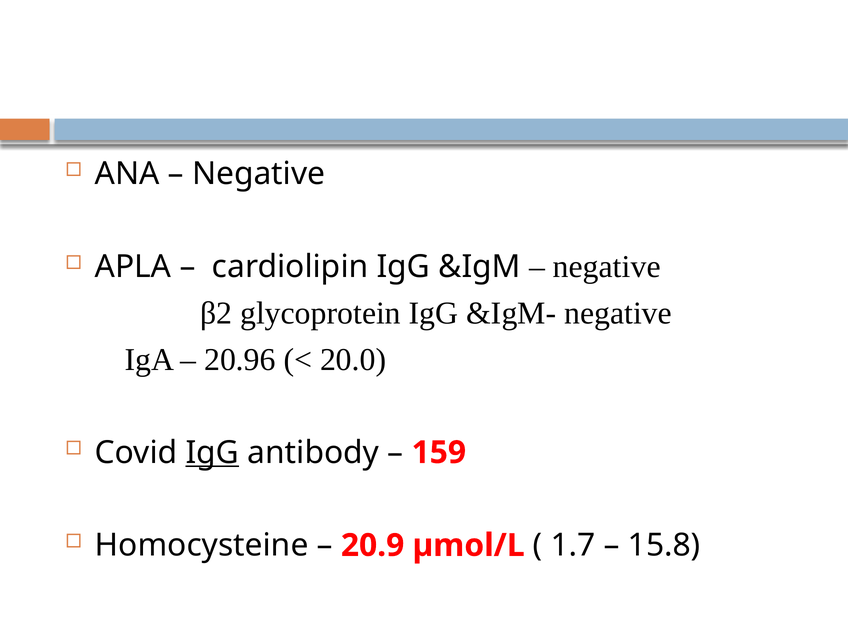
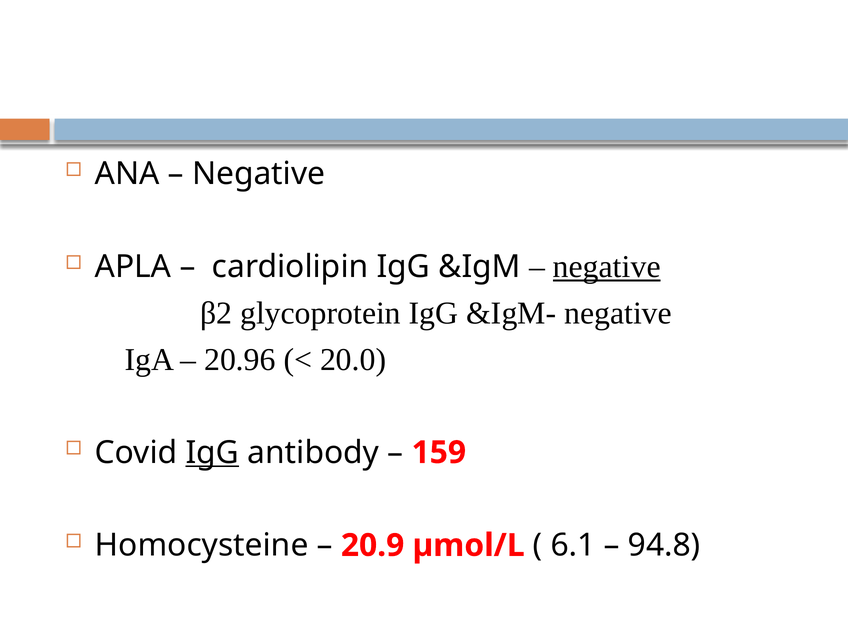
negative underline: none -> present (607, 267)
1.7: 1.7 -> 6.1 (573, 545)
15.8: 15.8 -> 94.8 (664, 545)
